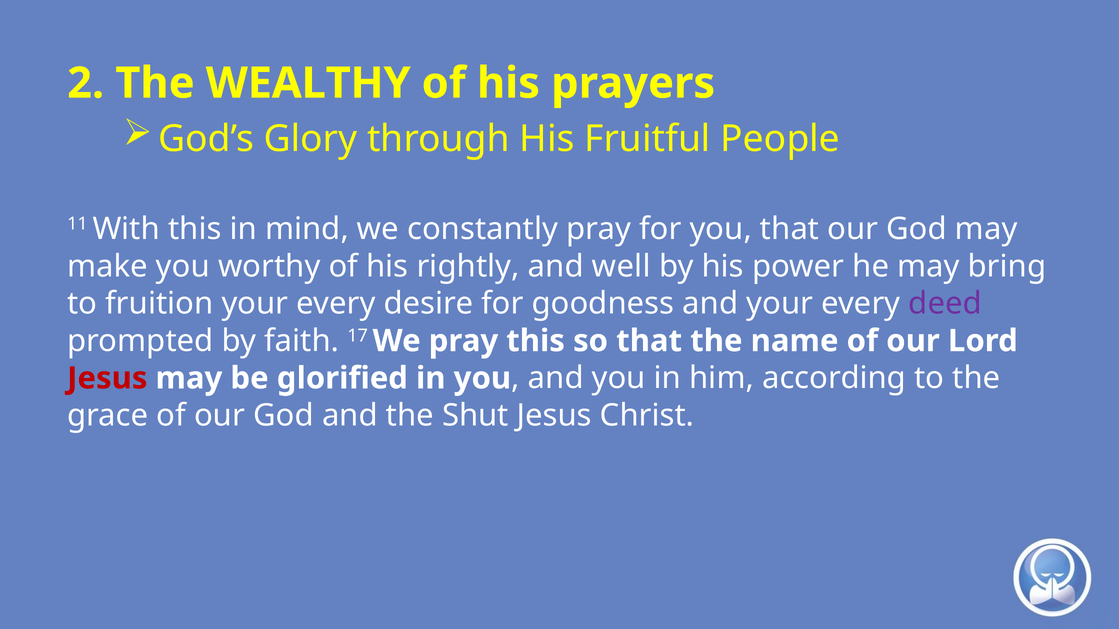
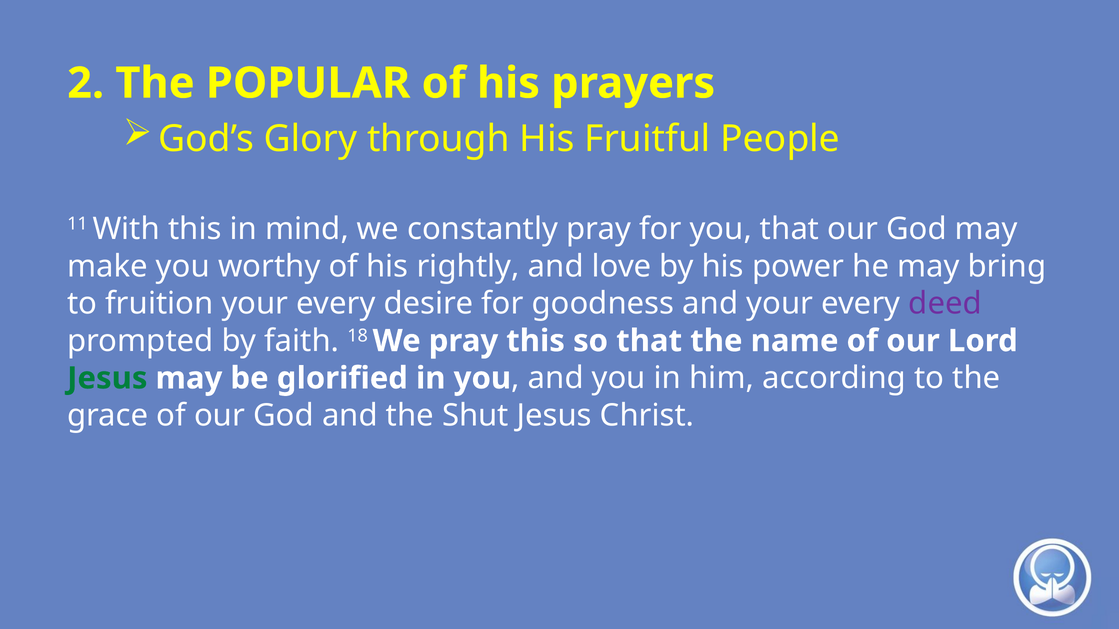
WEALTHY: WEALTHY -> POPULAR (308, 83)
well: well -> love (622, 267)
17: 17 -> 18 (358, 336)
Jesus colour: red -> green (107, 378)
